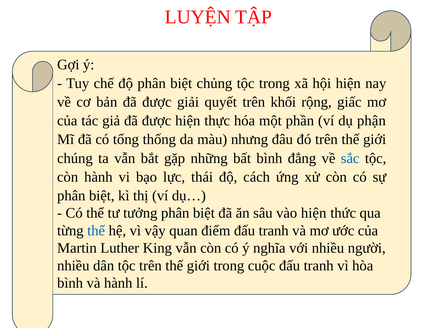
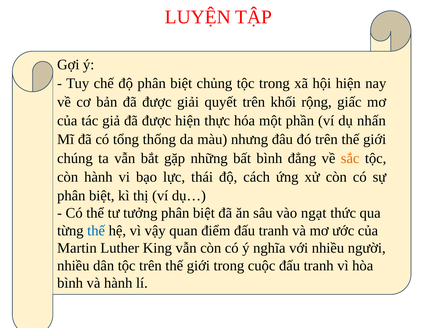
phận: phận -> nhấn (371, 121)
sắc colour: blue -> orange (350, 158)
vào hiện: hiện -> ngạt (314, 213)
